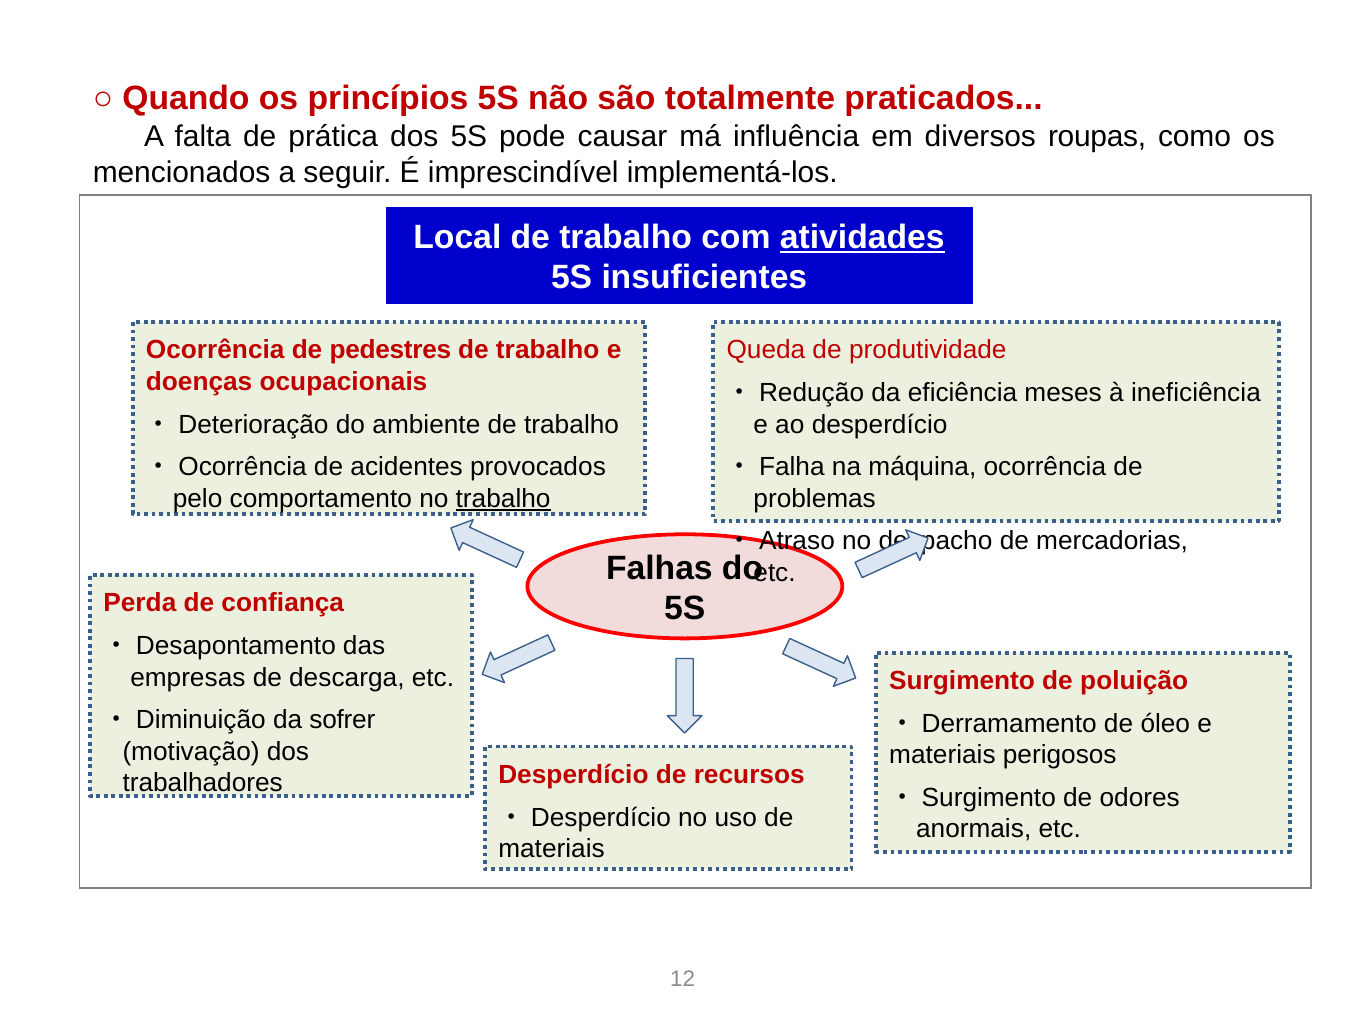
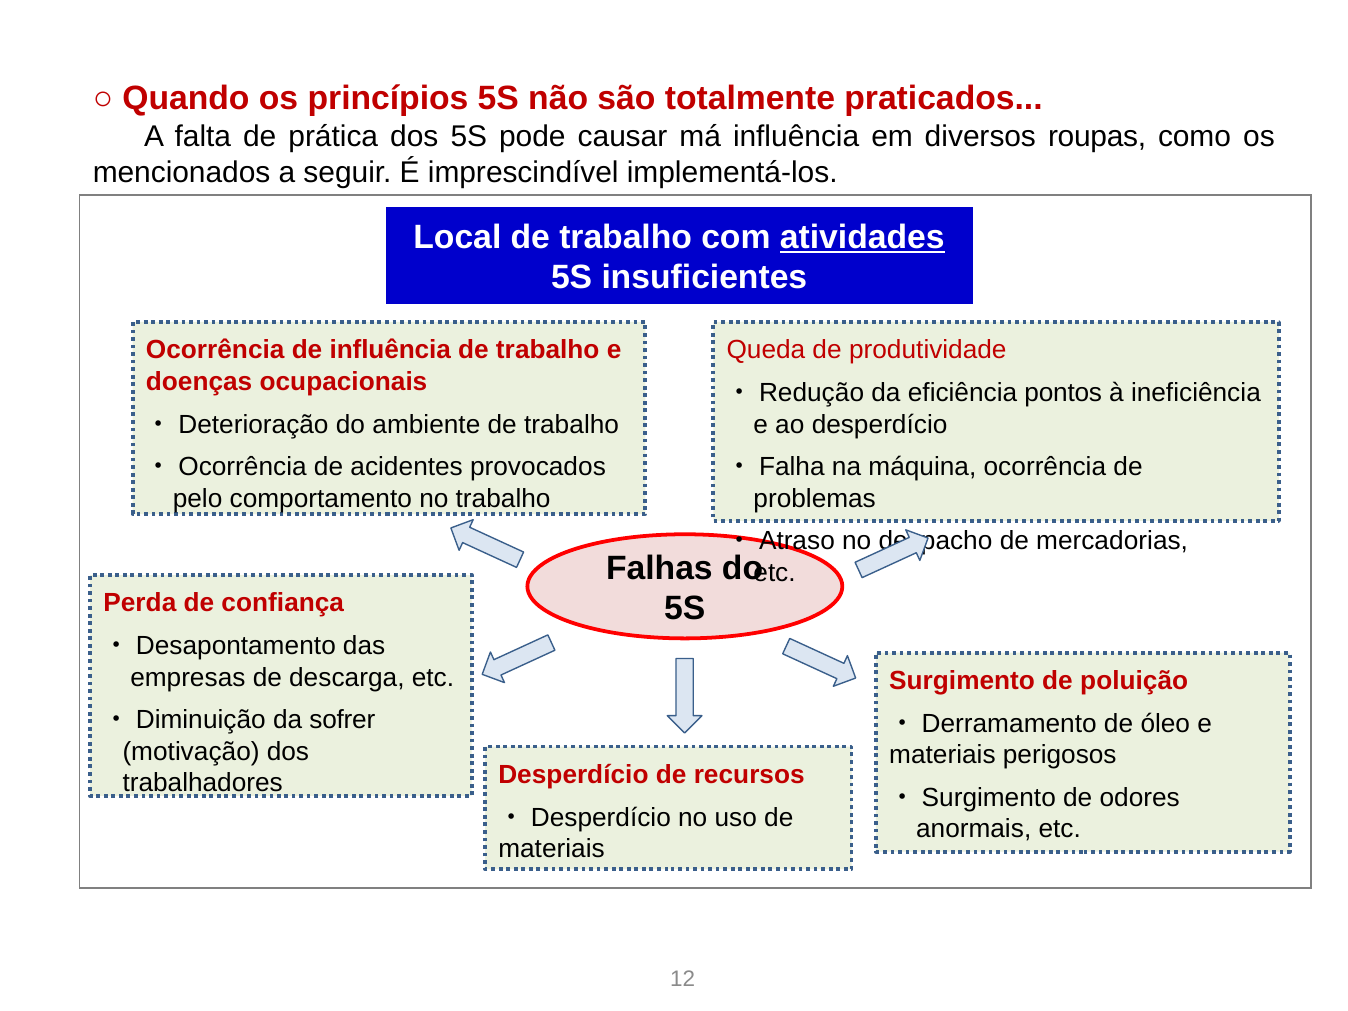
de pedestres: pedestres -> influência (390, 350)
meses: meses -> pontos (1063, 393)
trabalho underline: present -> none (503, 499)
